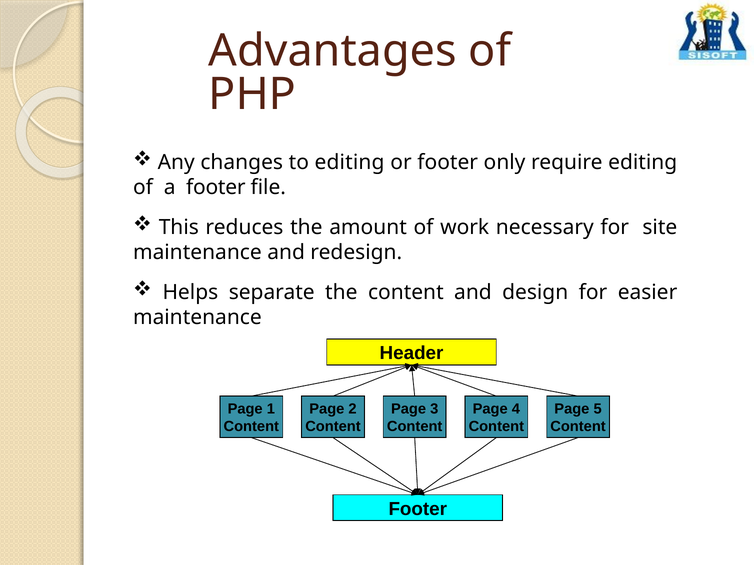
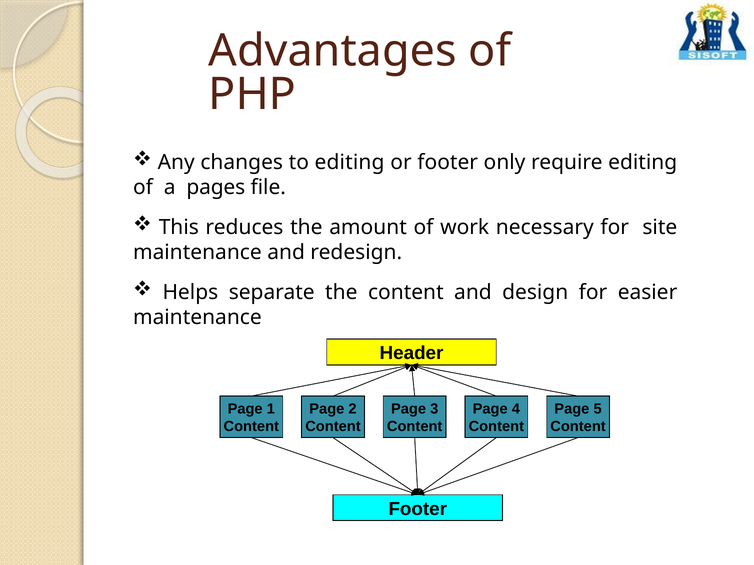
a footer: footer -> pages (216, 187)
